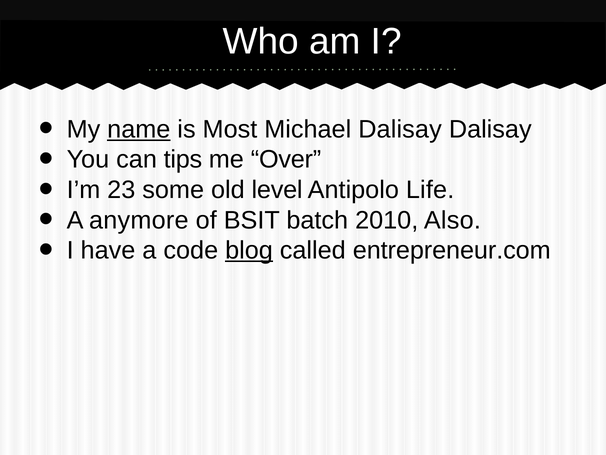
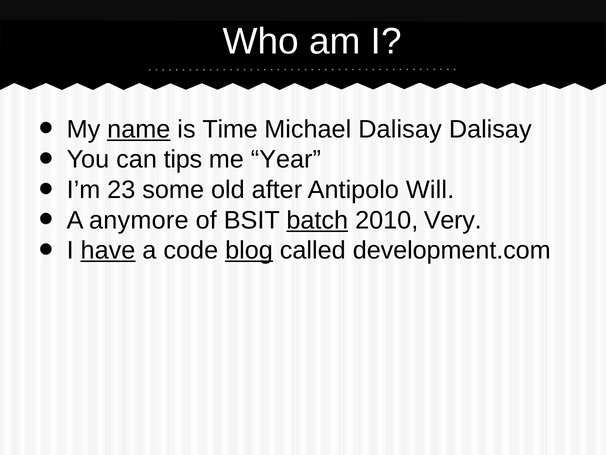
Most: Most -> Time (230, 129)
Over: Over -> Year (286, 159)
level: level -> after (277, 190)
Life: Life -> Will (430, 190)
batch underline: none -> present (317, 220)
Also: Also -> Very (453, 220)
have underline: none -> present (108, 250)
entrepreneur.com: entrepreneur.com -> development.com (452, 250)
